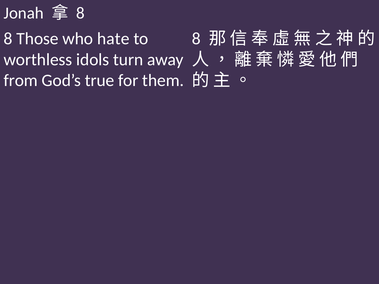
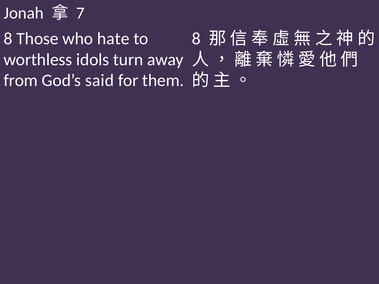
8: 8 -> 7 (80, 13)
true: true -> said (100, 80)
